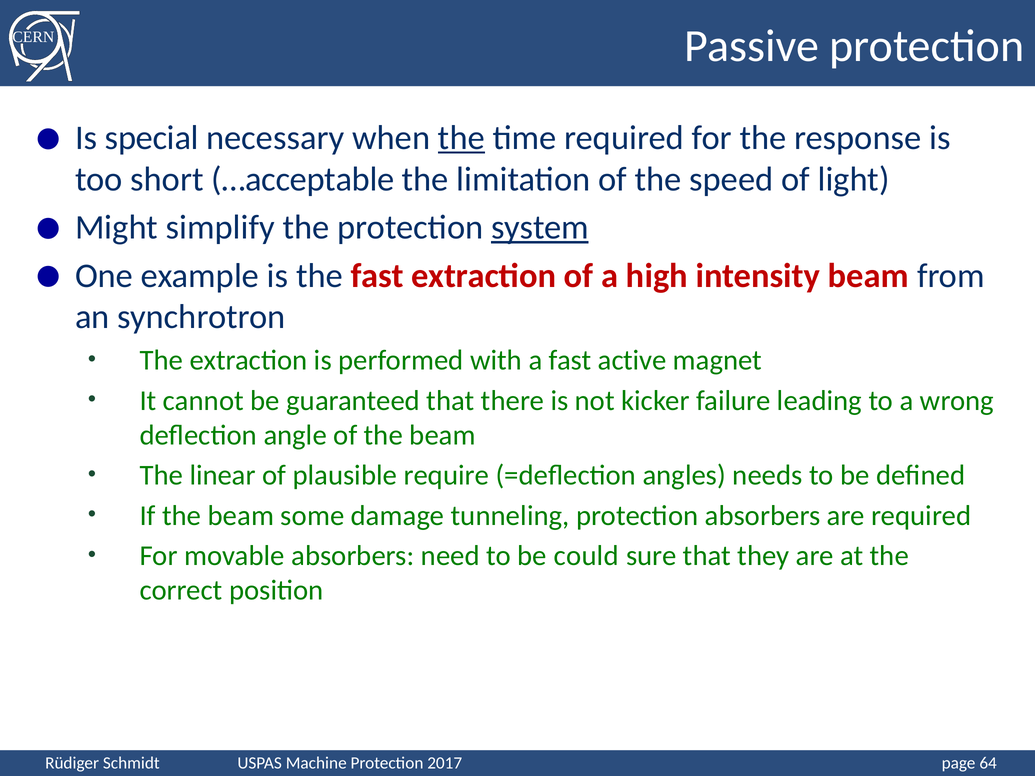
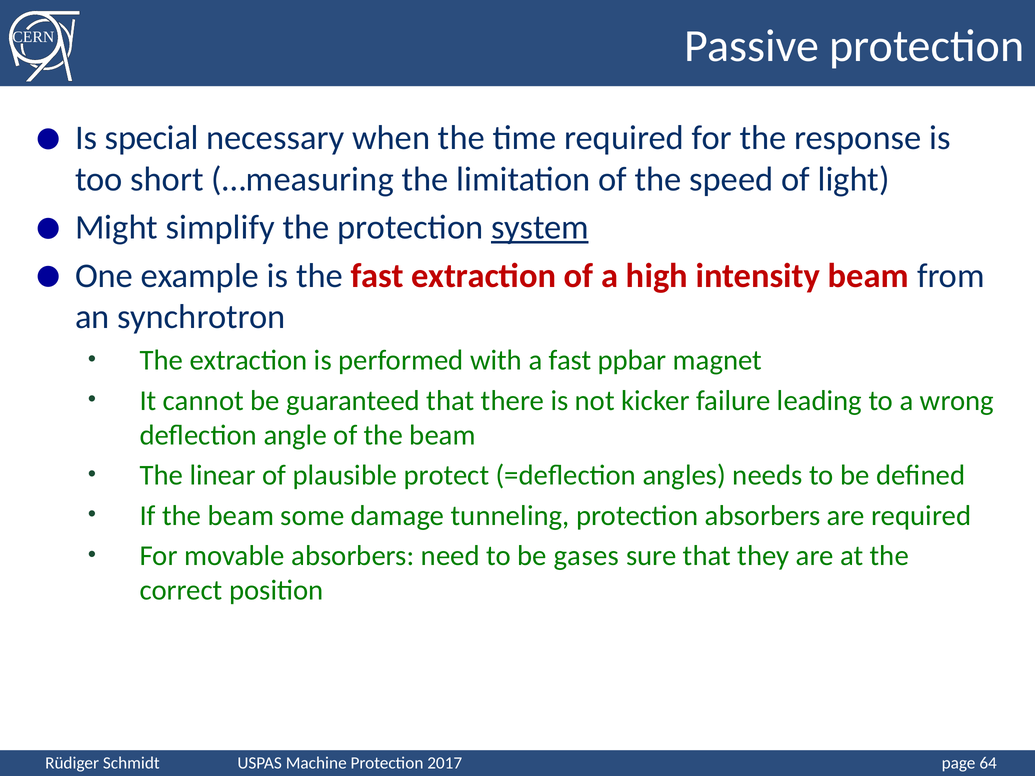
the underline: present -> none (461, 138)
…acceptable: …acceptable -> …measuring (303, 179)
active: active -> ppbar (632, 360)
require: require -> protect (446, 476)
could: could -> gases (586, 556)
